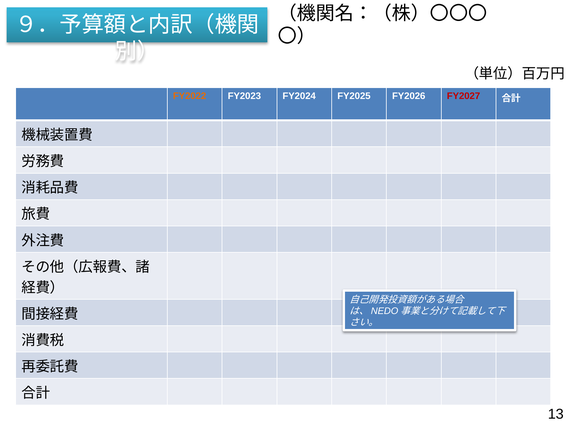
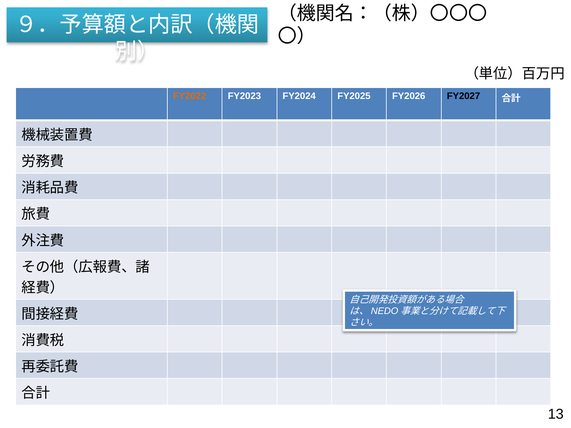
FY2027 colour: red -> black (464, 96)
